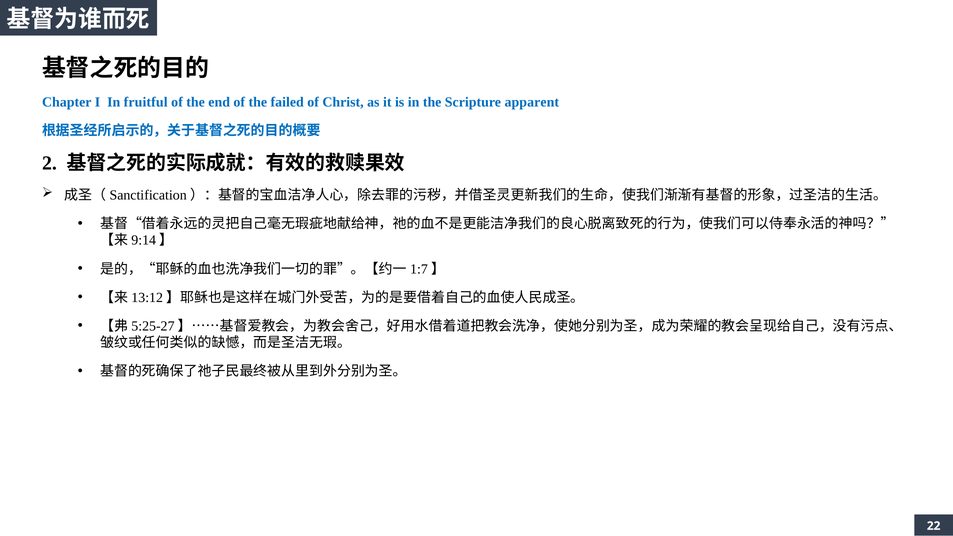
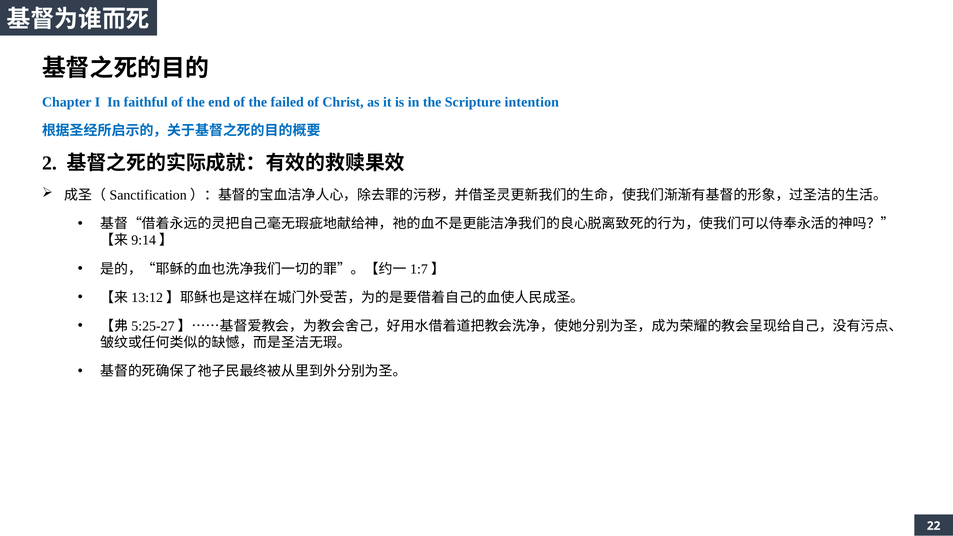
fruitful: fruitful -> faithful (146, 102)
apparent: apparent -> intention (532, 102)
